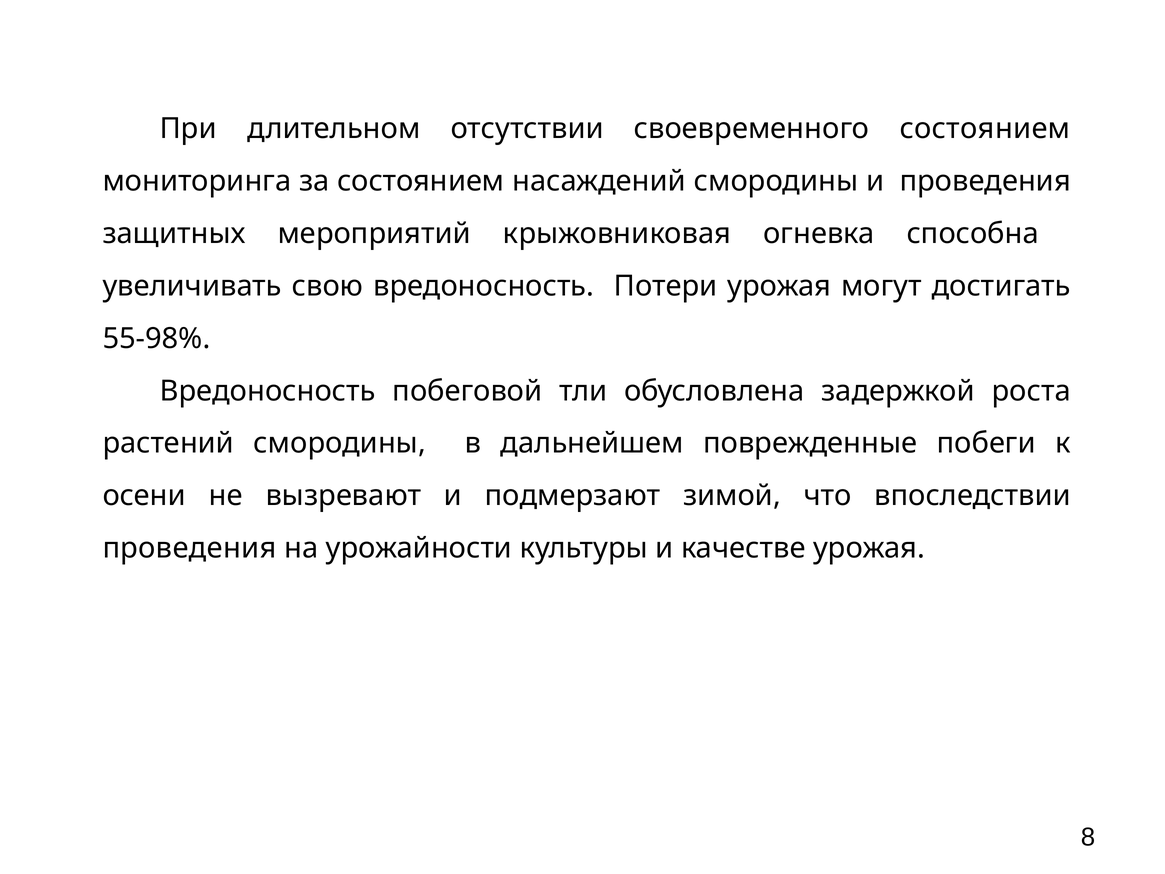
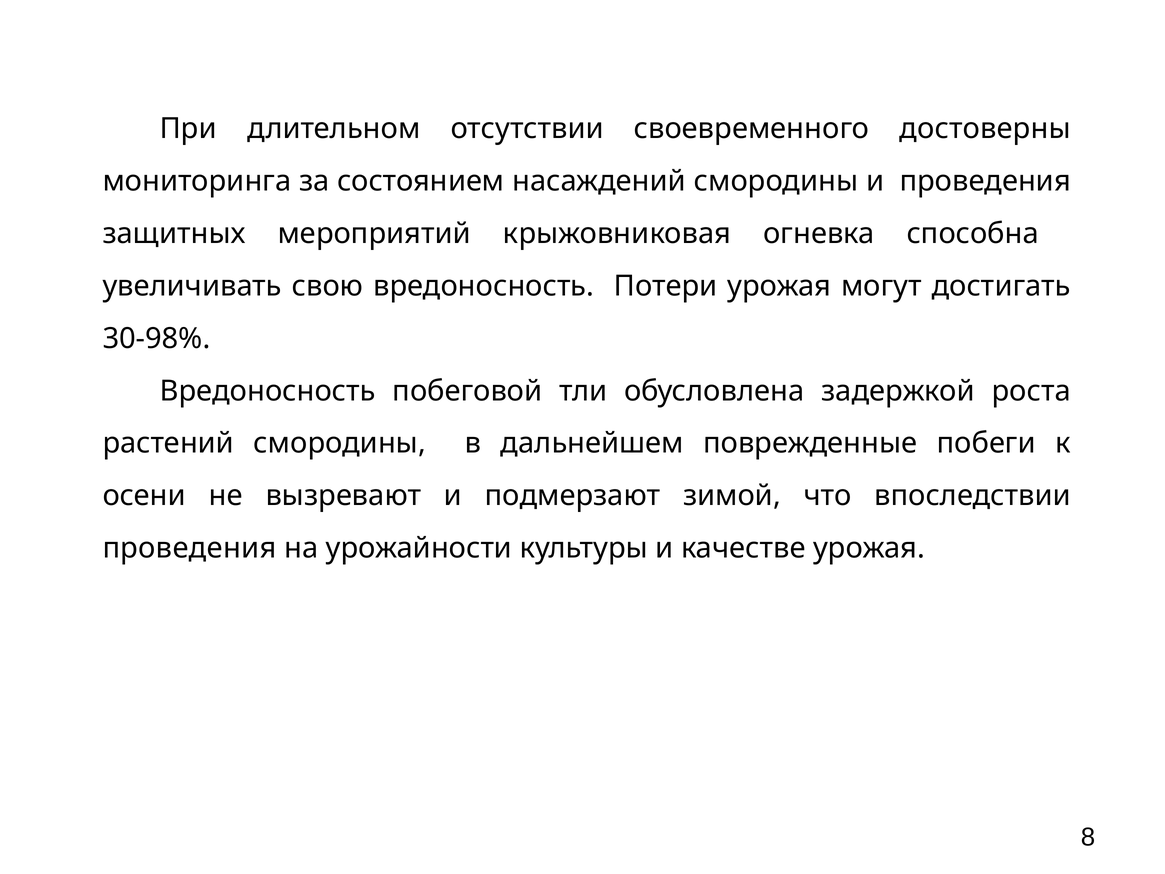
своевременного состоянием: состоянием -> достоверны (985, 129)
55-98%: 55-98% -> 30-98% (157, 338)
